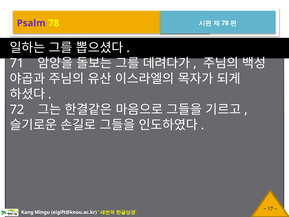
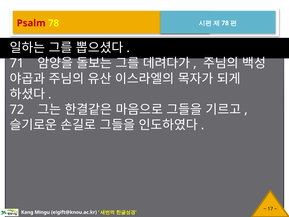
Psalm colour: purple -> red (31, 23)
